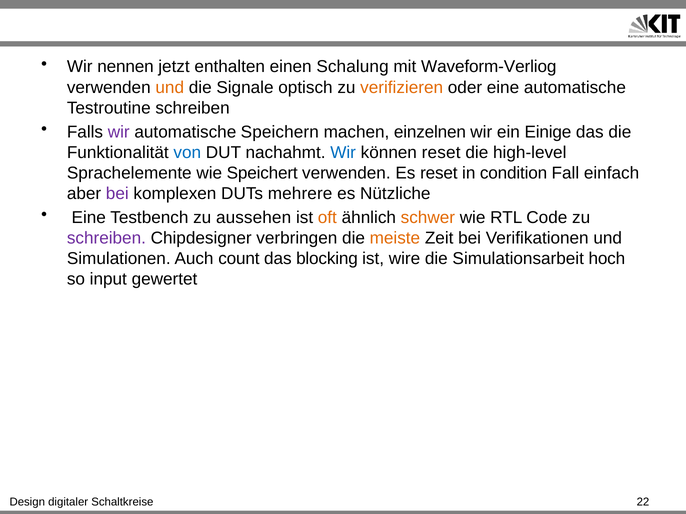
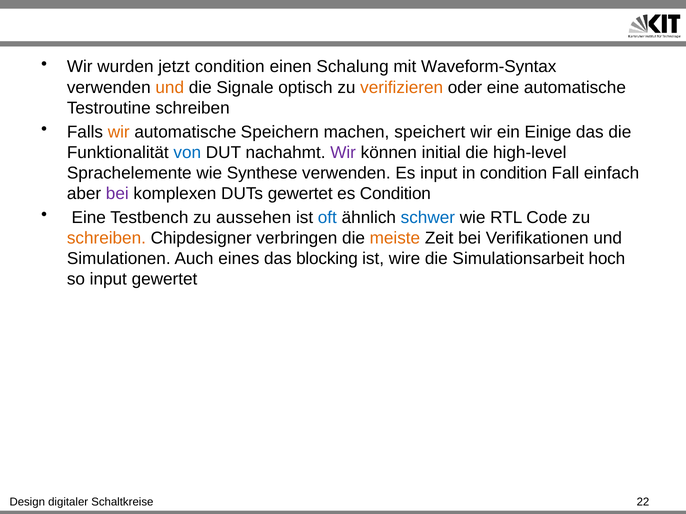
nennen: nennen -> wurden (125, 67)
jetzt enthalten: enthalten -> condition (230, 67)
Waveform-Verliog: Waveform-Verliog -> Waveform-Syntax (489, 67)
wir colour: purple -> orange (119, 132)
einzelnen: einzelnen -> speichert (430, 132)
Wir colour: blue -> purple (343, 153)
können reset: reset -> initial (441, 153)
Speichert: Speichert -> Synthese (262, 173)
Es reset: reset -> input (439, 173)
DUTs mehrere: mehrere -> gewertet (300, 194)
es Nützliche: Nützliche -> Condition (395, 194)
oft colour: orange -> blue (327, 218)
schwer colour: orange -> blue (428, 218)
schreiben colour: purple -> orange (106, 238)
count: count -> eines (239, 259)
